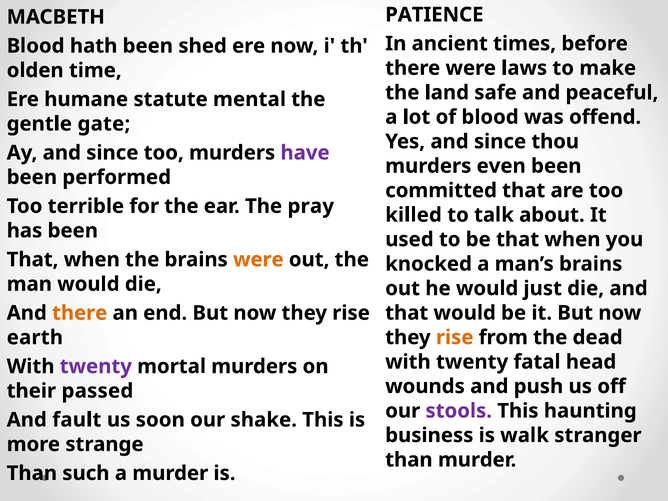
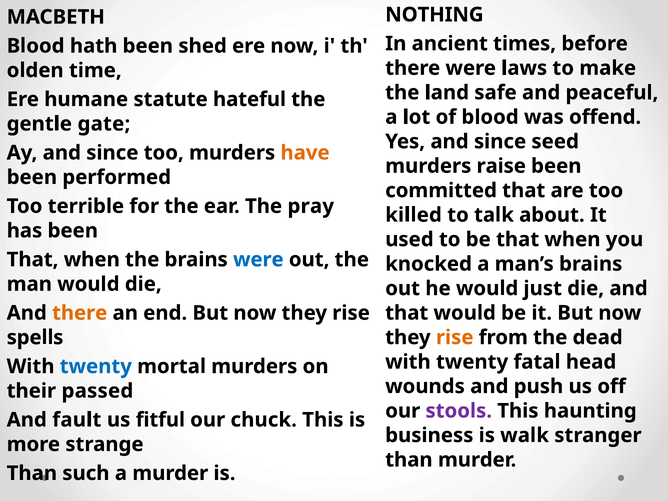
PATIENCE: PATIENCE -> NOTHING (434, 15)
mental: mental -> hateful (250, 99)
thou: thou -> seed (555, 142)
have colour: purple -> orange (305, 153)
even: even -> raise (501, 166)
were colour: orange -> blue (258, 260)
earth: earth -> spells (35, 337)
twenty colour: purple -> blue (96, 366)
soon: soon -> fitful (160, 420)
shake: shake -> chuck (264, 420)
